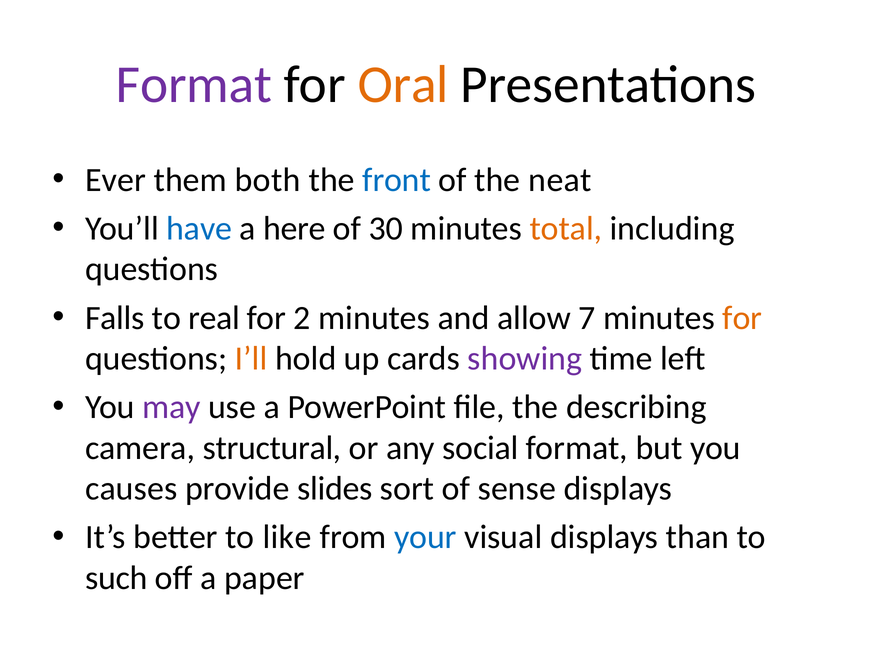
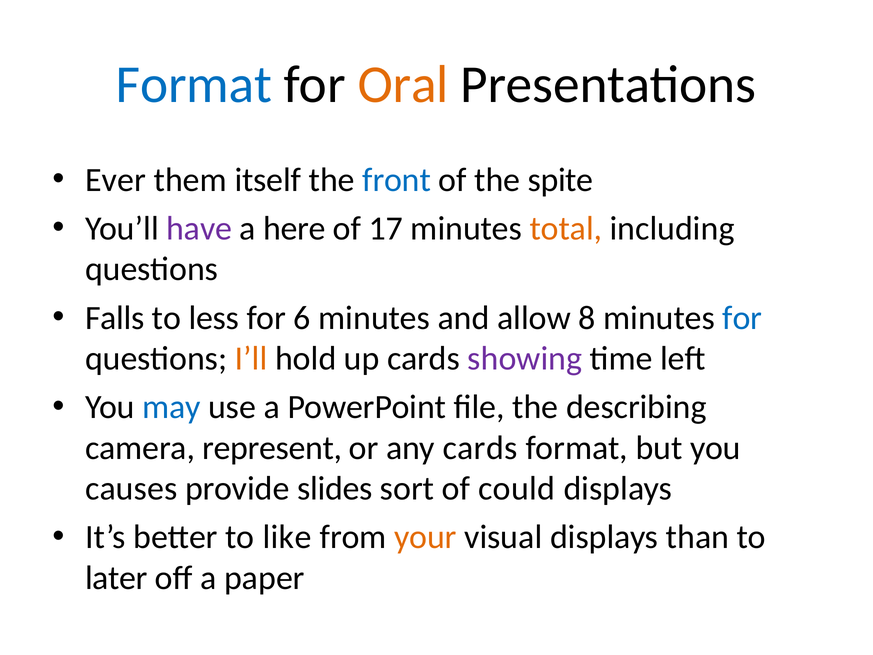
Format colour: purple -> blue (194, 85)
both: both -> itself (268, 180)
neat: neat -> spite (560, 180)
have colour: blue -> purple (199, 228)
30: 30 -> 17 (386, 228)
real: real -> less (214, 318)
2: 2 -> 6 (302, 318)
7: 7 -> 8 (587, 318)
for colour: orange -> blue (742, 318)
may colour: purple -> blue (172, 407)
structural: structural -> represent (272, 448)
any social: social -> cards (480, 448)
sense: sense -> could (517, 489)
your colour: blue -> orange (425, 537)
such: such -> later (116, 578)
